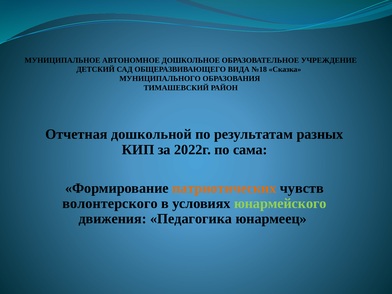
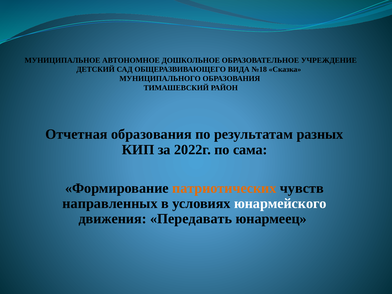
Отчетная дошкольной: дошкольной -> образования (151, 134)
волонтерского: волонтерского -> направленных (110, 203)
юнармейского colour: light green -> white (280, 203)
Педагогика: Педагогика -> Передавать (191, 219)
